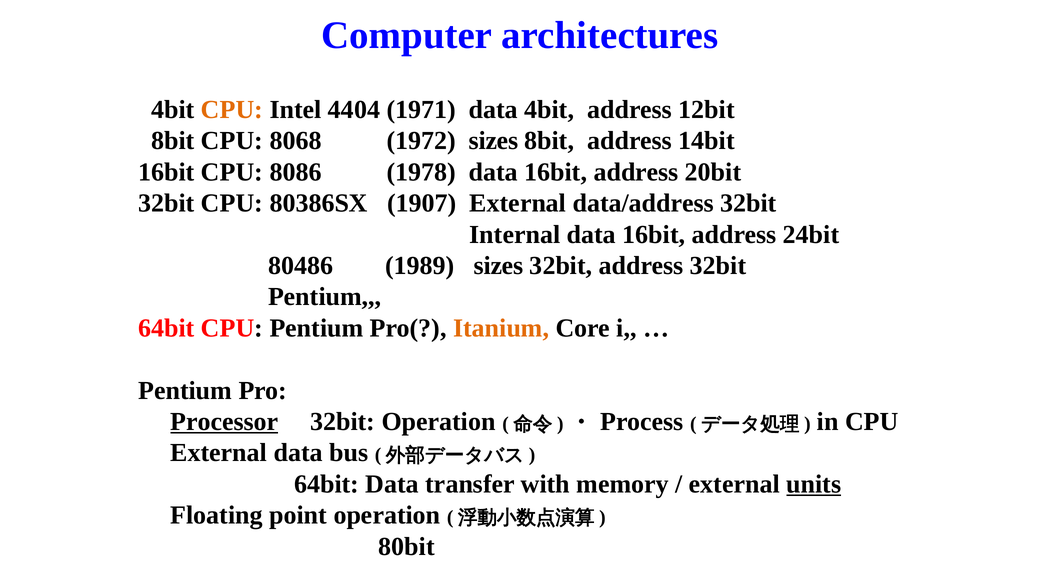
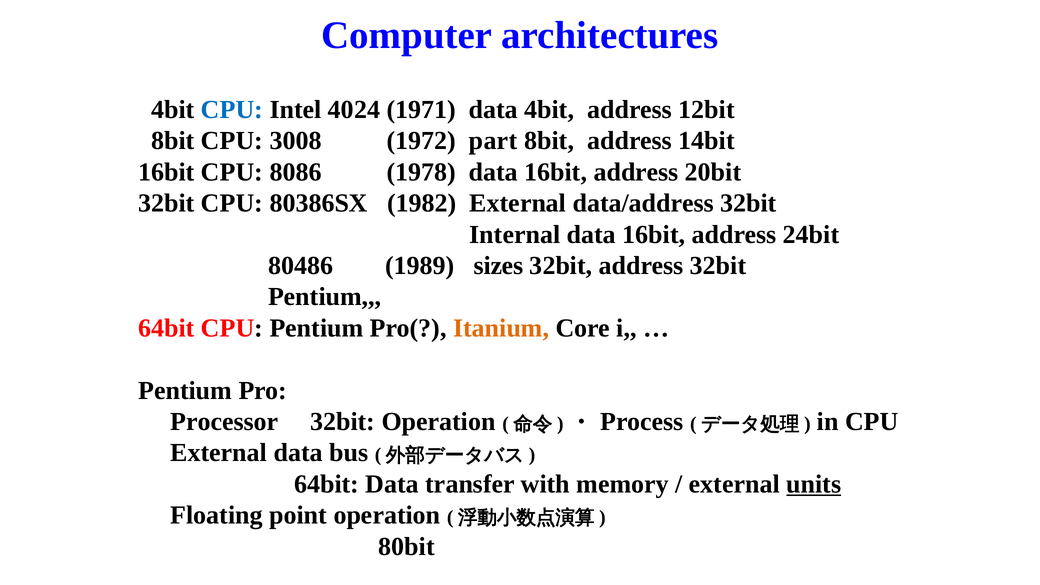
CPU colour: orange -> blue (232, 110)
4404: 4404 -> 4024 (354, 110)
8068: 8068 -> 3008 (296, 141)
1972 sizes: sizes -> part (493, 141)
1907: 1907 -> 1982 (422, 203)
Processor underline: present -> none (224, 422)
